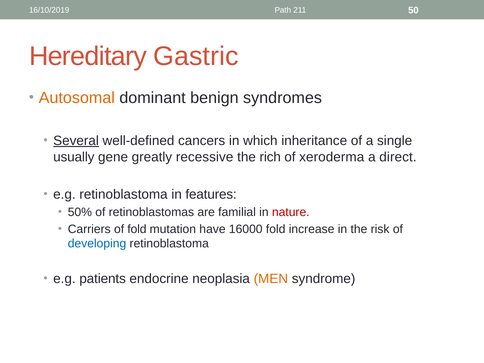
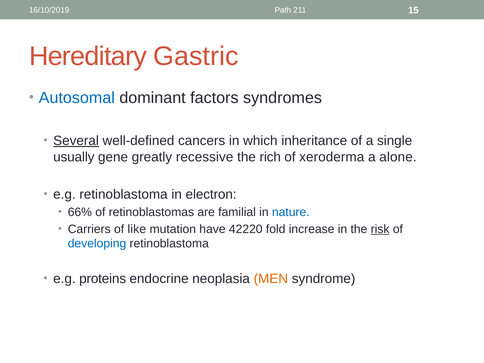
50: 50 -> 15 (413, 10)
Autosomal colour: orange -> blue (77, 98)
benign: benign -> factors (214, 98)
direct: direct -> alone (398, 157)
features: features -> electron (211, 195)
50%: 50% -> 66% (80, 212)
nature colour: red -> blue (291, 212)
of fold: fold -> like (137, 229)
16000: 16000 -> 42220 (246, 229)
risk underline: none -> present (380, 229)
patients: patients -> proteins (103, 279)
